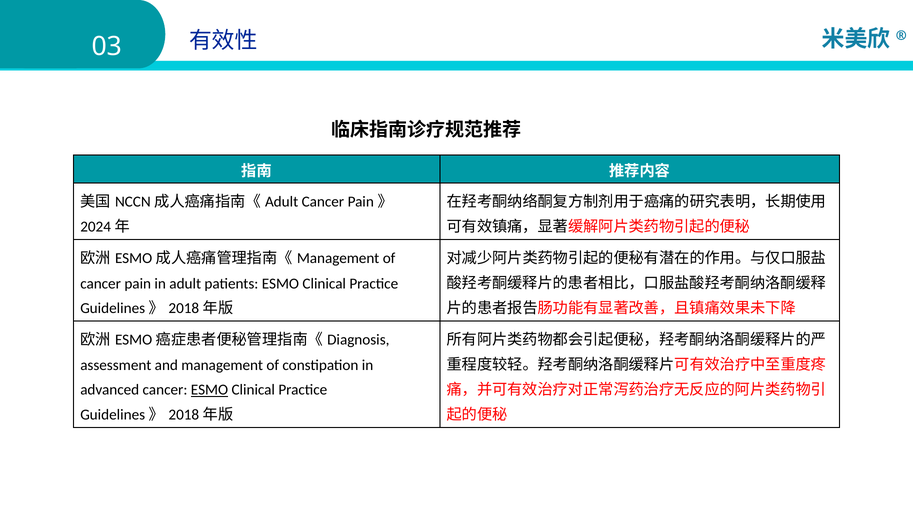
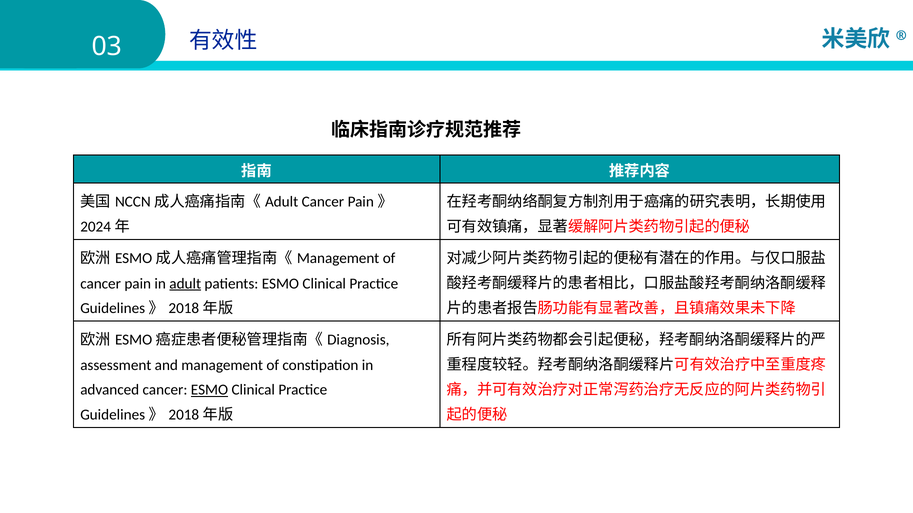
adult underline: none -> present (185, 284)
